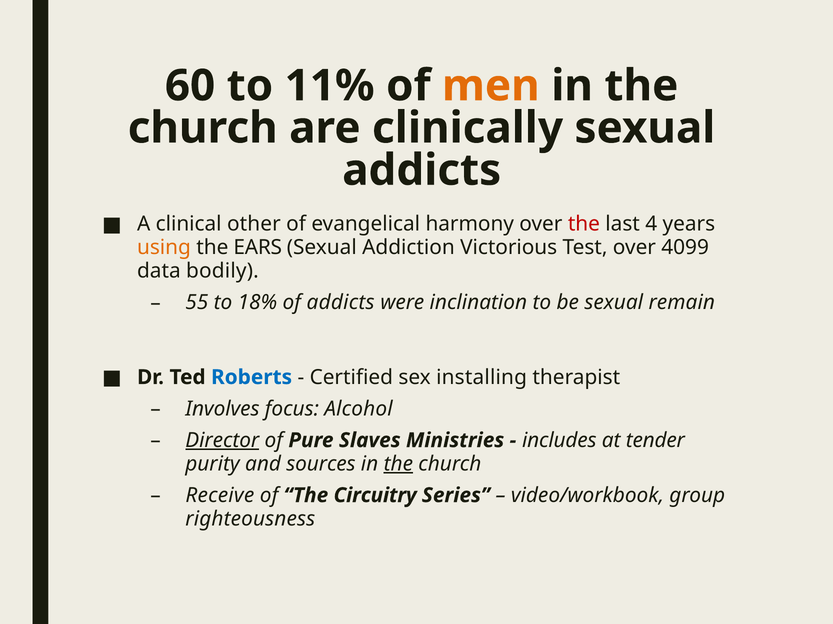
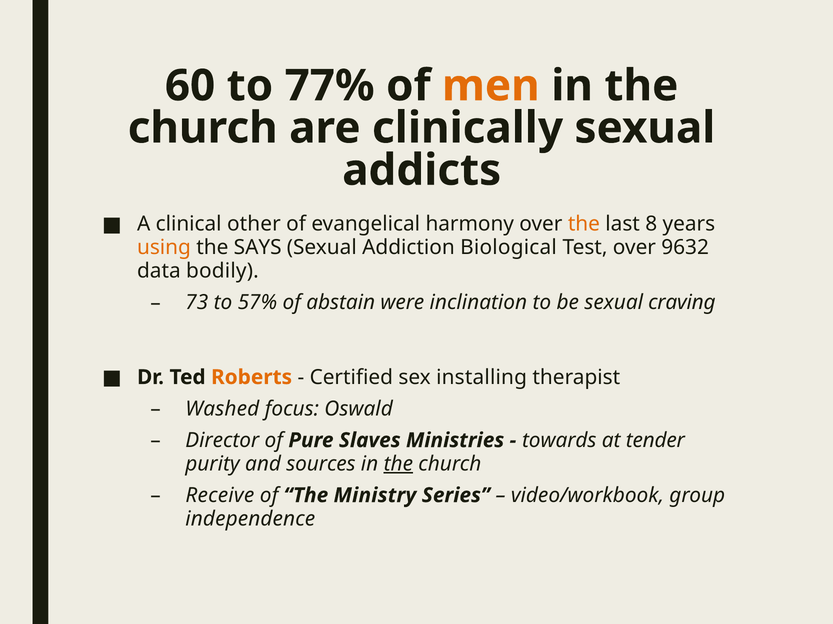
11%: 11% -> 77% (330, 86)
the colour: red -> orange (584, 224)
4: 4 -> 8 (651, 224)
EARS: EARS -> SAYS (258, 248)
Victorious: Victorious -> Biological (509, 248)
4099: 4099 -> 9632 (685, 248)
55: 55 -> 73 (197, 303)
18%: 18% -> 57% (257, 303)
of addicts: addicts -> abstain (341, 303)
remain: remain -> craving (682, 303)
Roberts colour: blue -> orange (252, 378)
Involves: Involves -> Washed (222, 409)
Alcohol: Alcohol -> Oswald (359, 409)
Director underline: present -> none (222, 441)
includes: includes -> towards (559, 441)
Circuitry: Circuitry -> Ministry (375, 496)
righteousness: righteousness -> independence (250, 519)
